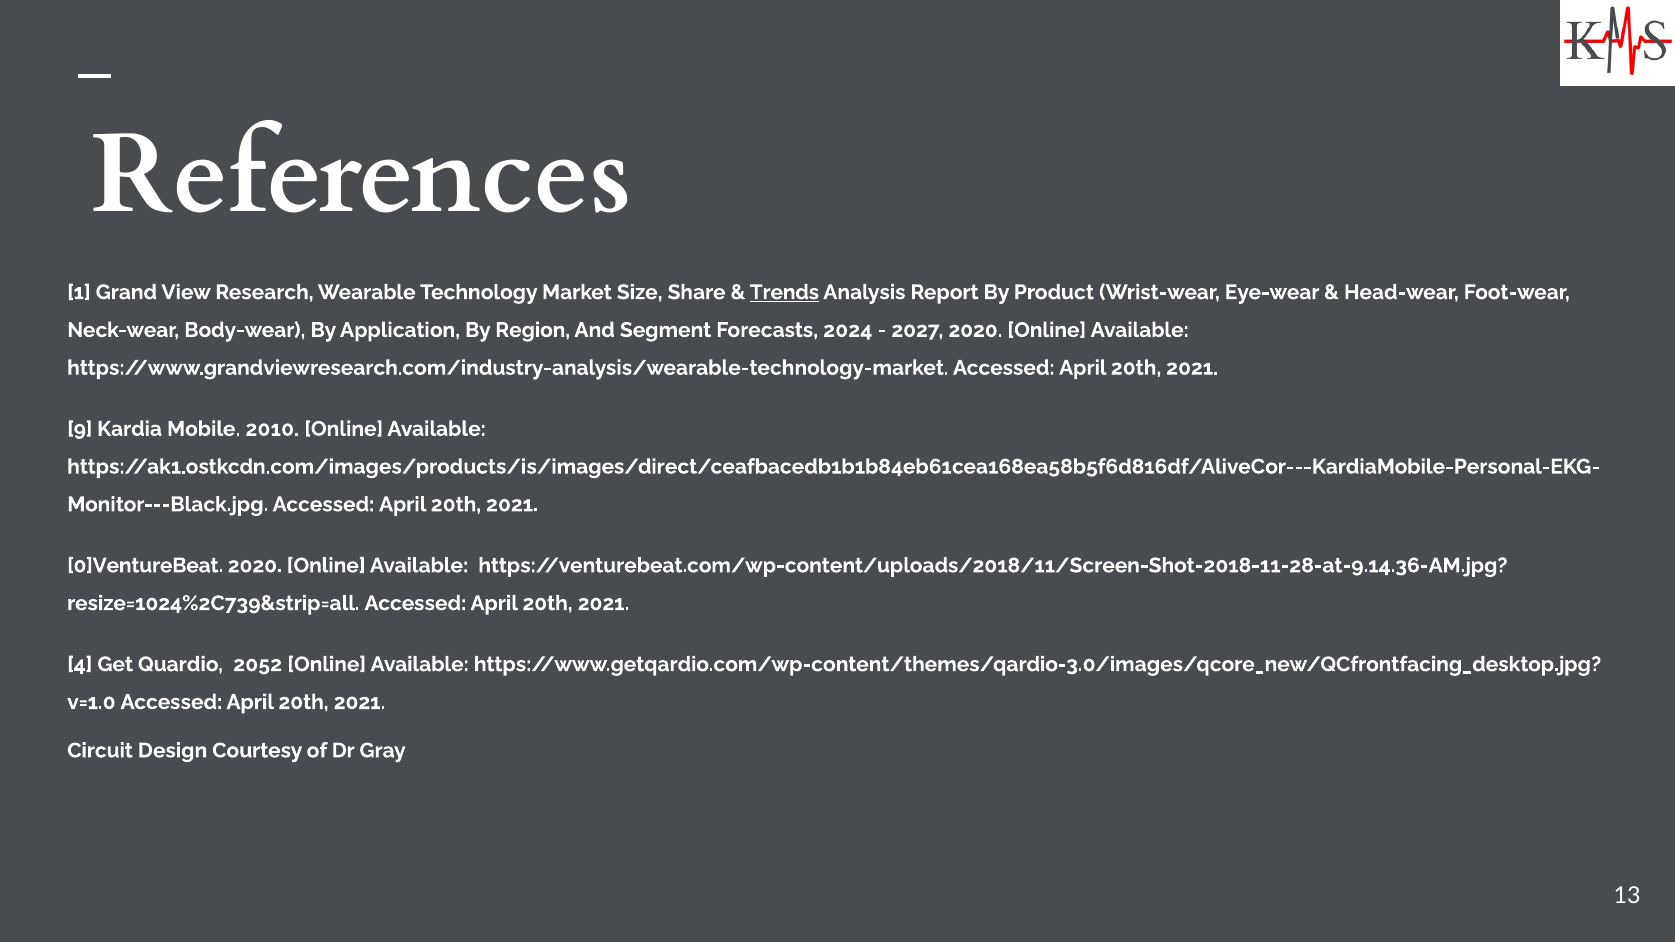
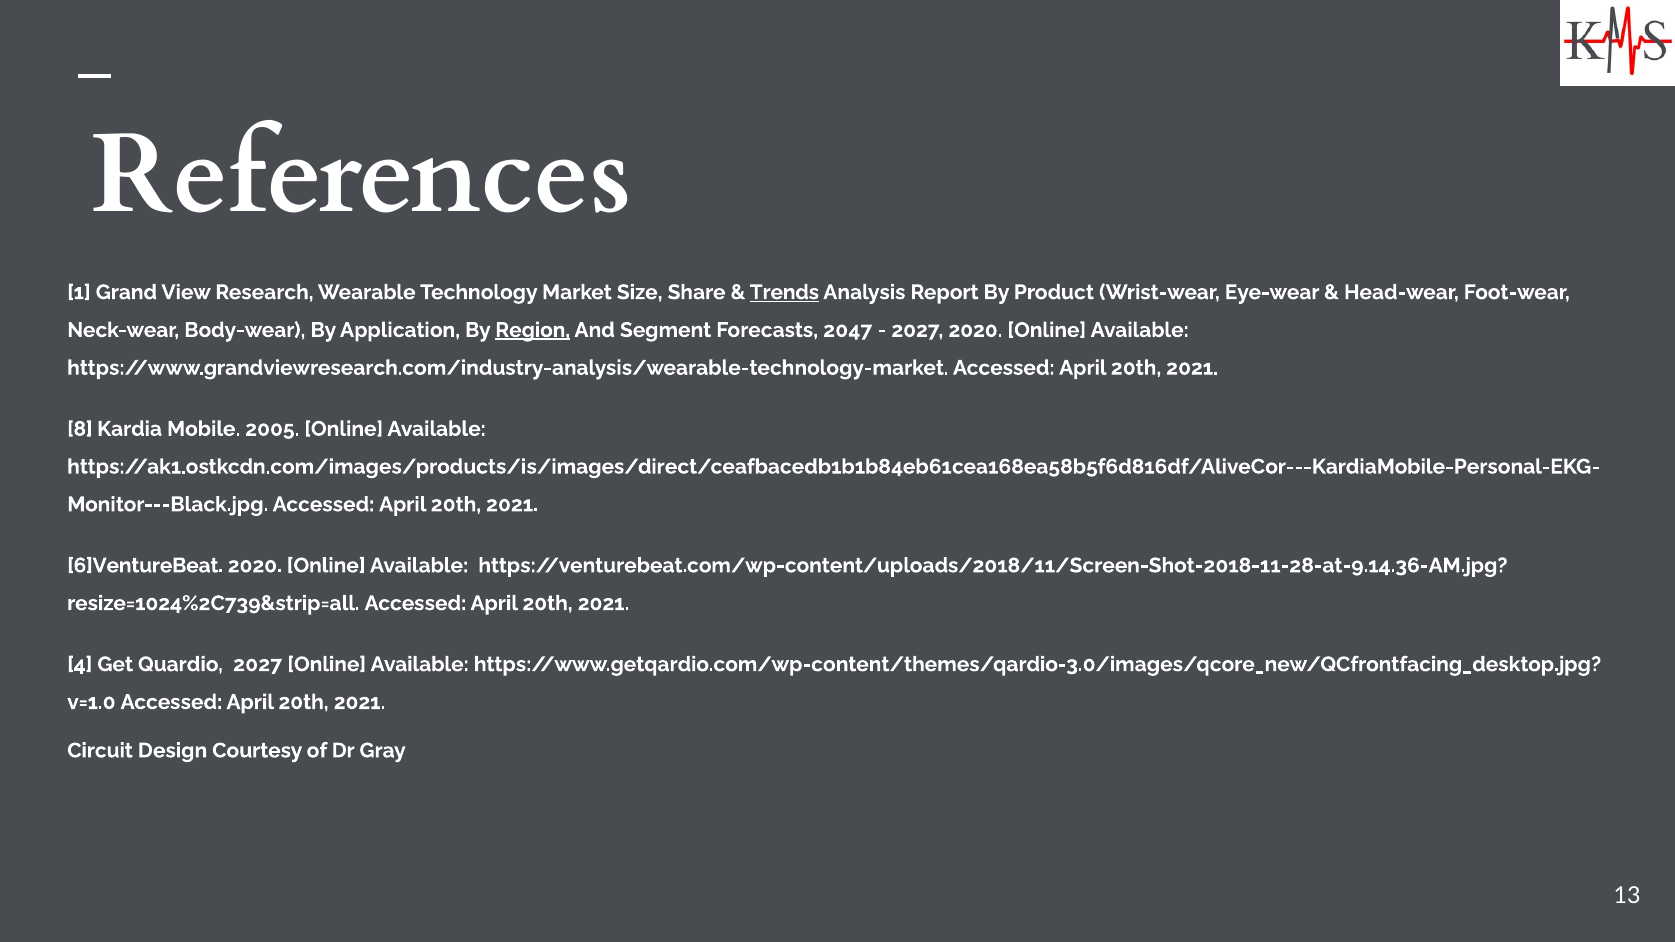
Region underline: none -> present (533, 330)
2024: 2024 -> 2047 (848, 330)
9: 9 -> 8 (80, 429)
2010: 2010 -> 2005 (272, 429)
0]VentureBeat: 0]VentureBeat -> 6]VentureBeat (145, 566)
Quardio 2052: 2052 -> 2027 (258, 664)
